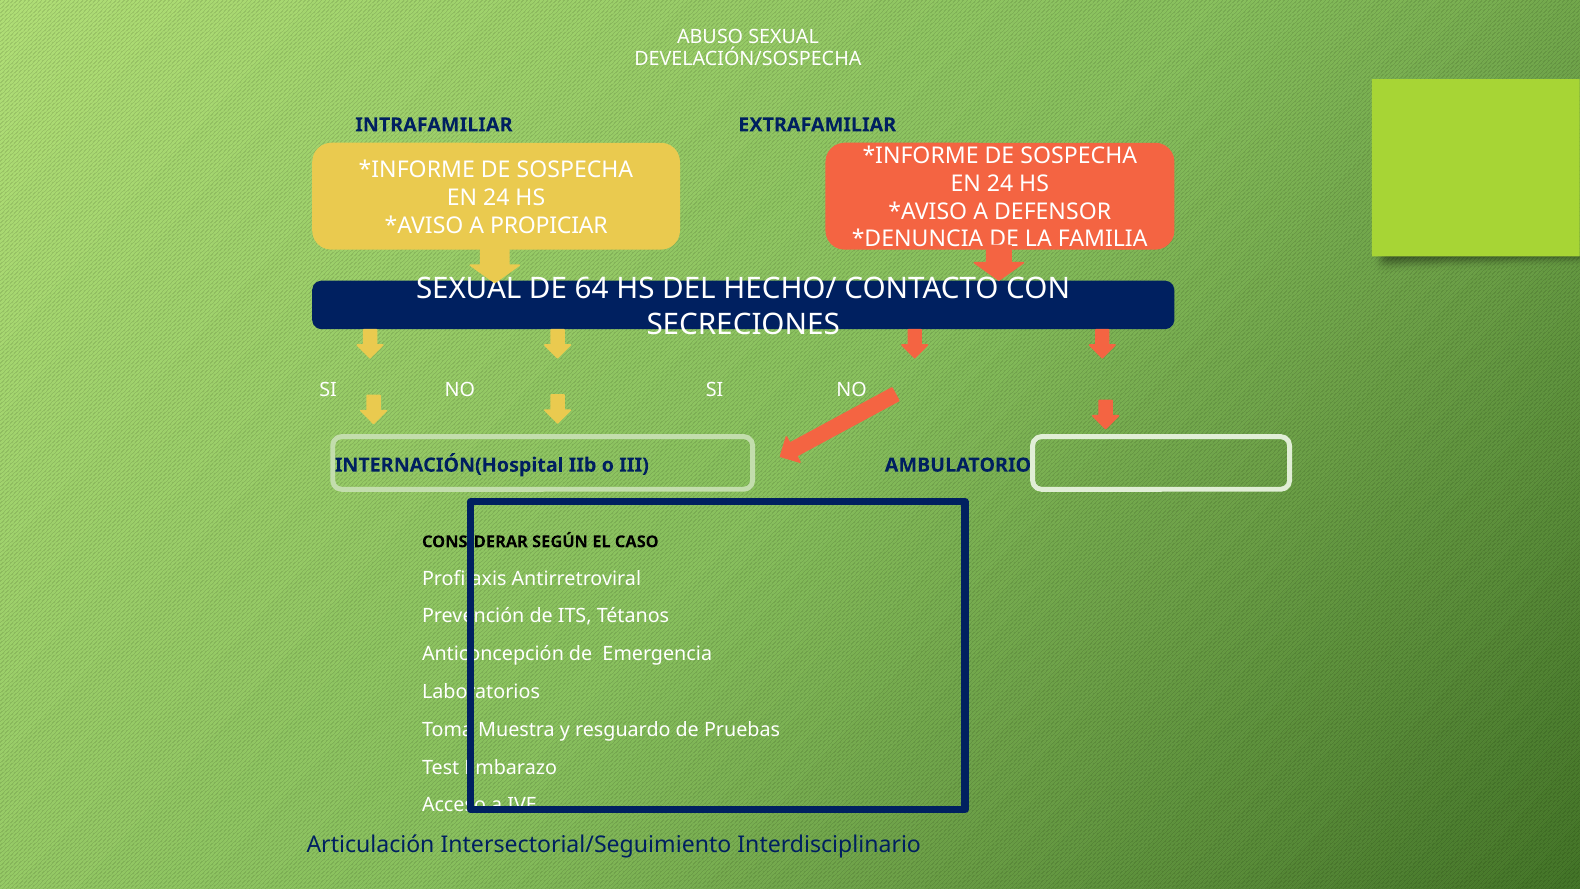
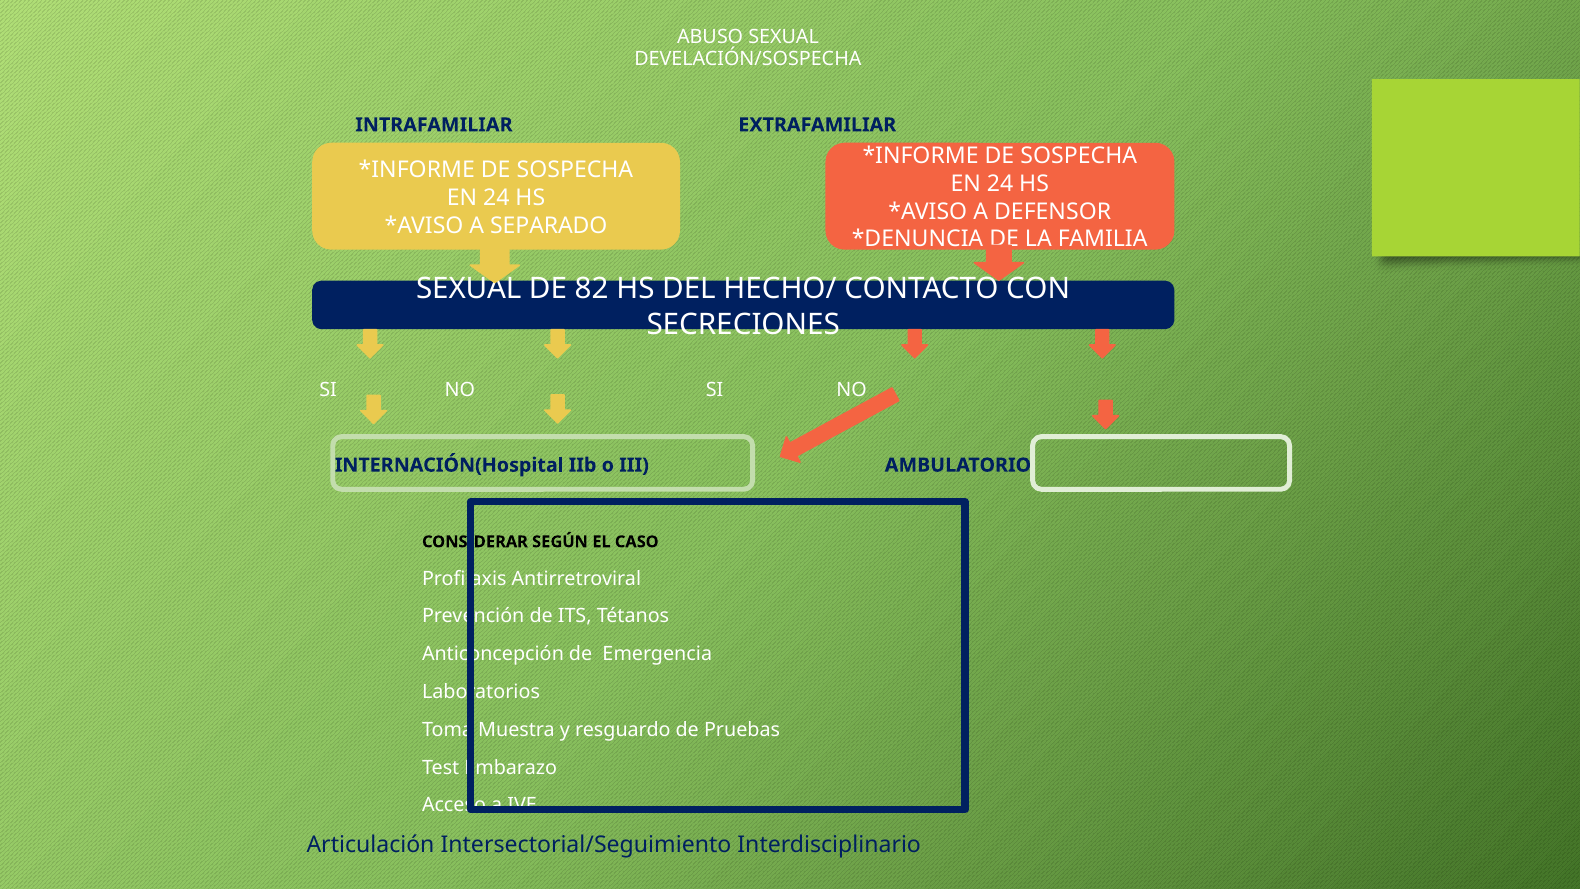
PROPICIAR: PROPICIAR -> SEPARADO (549, 225)
64: 64 -> 82 (592, 289)
